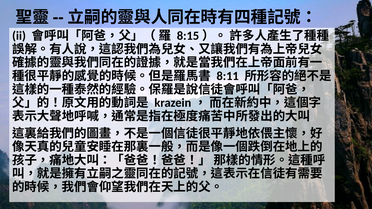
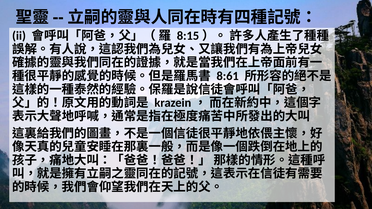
8:11: 8:11 -> 8:61 (228, 76)
